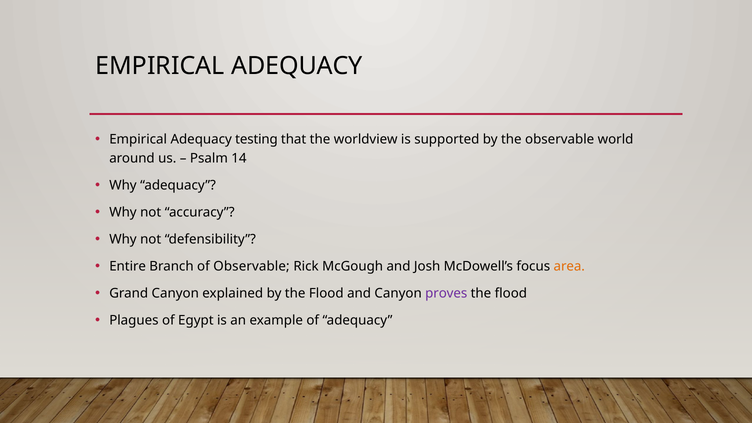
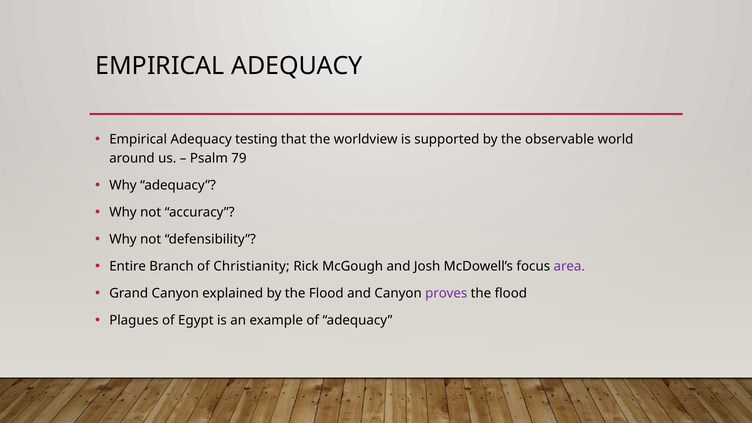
14: 14 -> 79 (239, 158)
of Observable: Observable -> Christianity (252, 267)
area colour: orange -> purple (569, 267)
